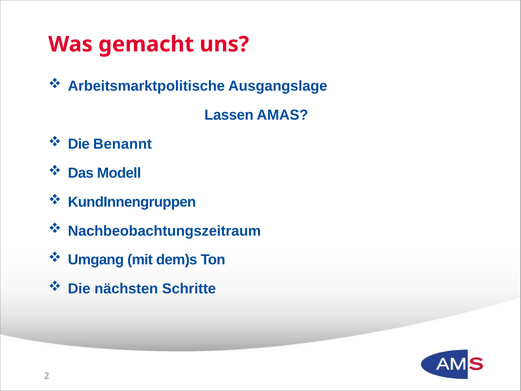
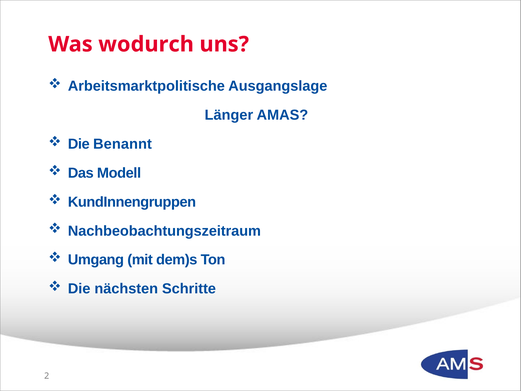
gemacht: gemacht -> wodurch (146, 44)
Lassen: Lassen -> Länger (229, 115)
